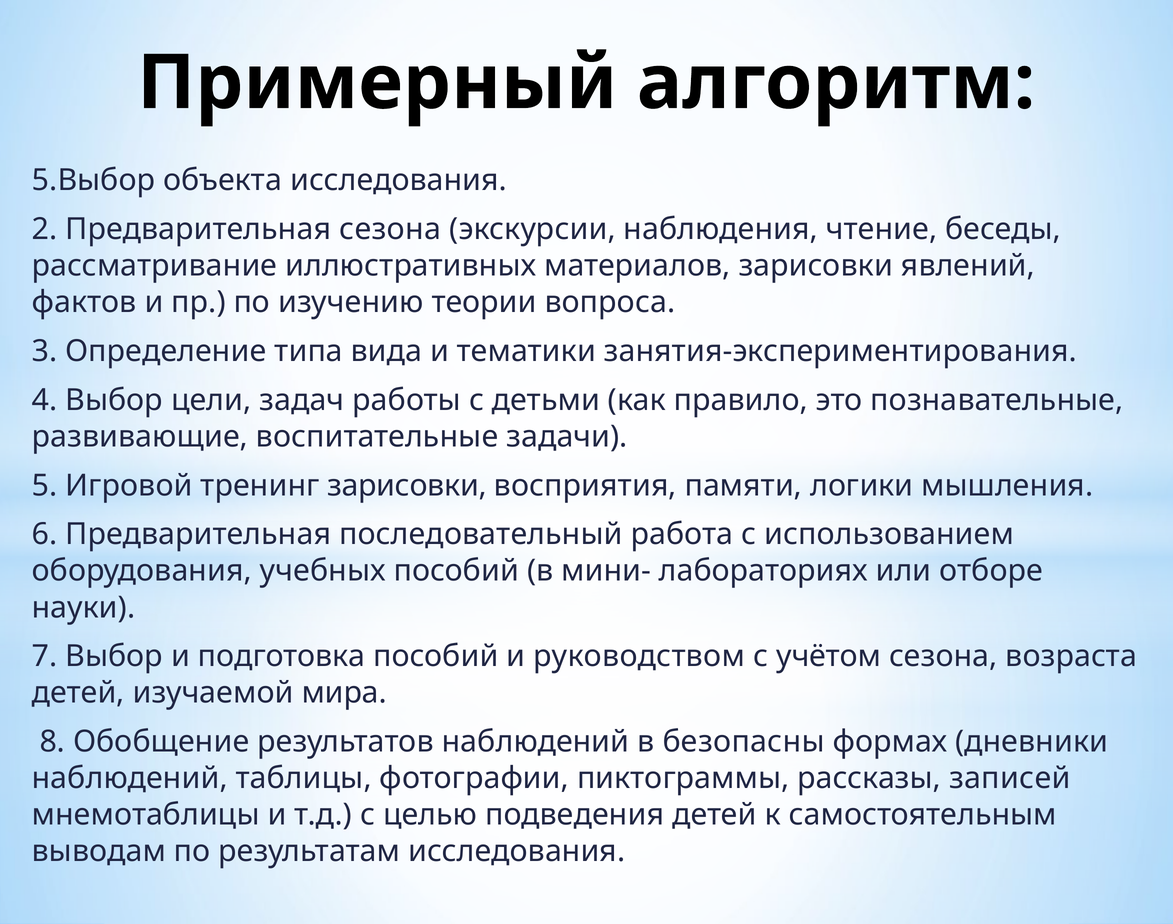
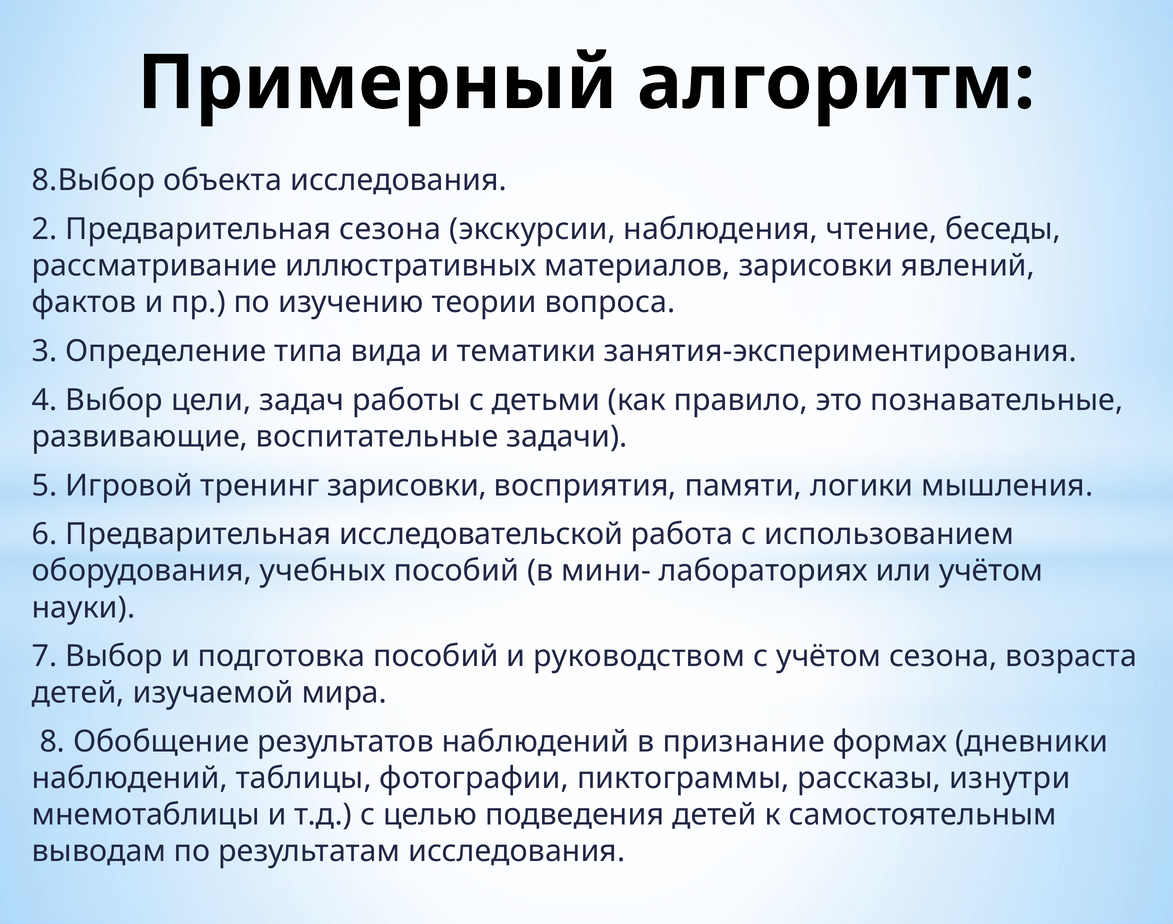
5.Выбор: 5.Выбор -> 8.Выбор (94, 180)
последовательный: последовательный -> исследовательской (481, 534)
или отборе: отборе -> учётом (991, 571)
безопасны: безопасны -> признание (744, 742)
записей: записей -> изнутри (1010, 778)
